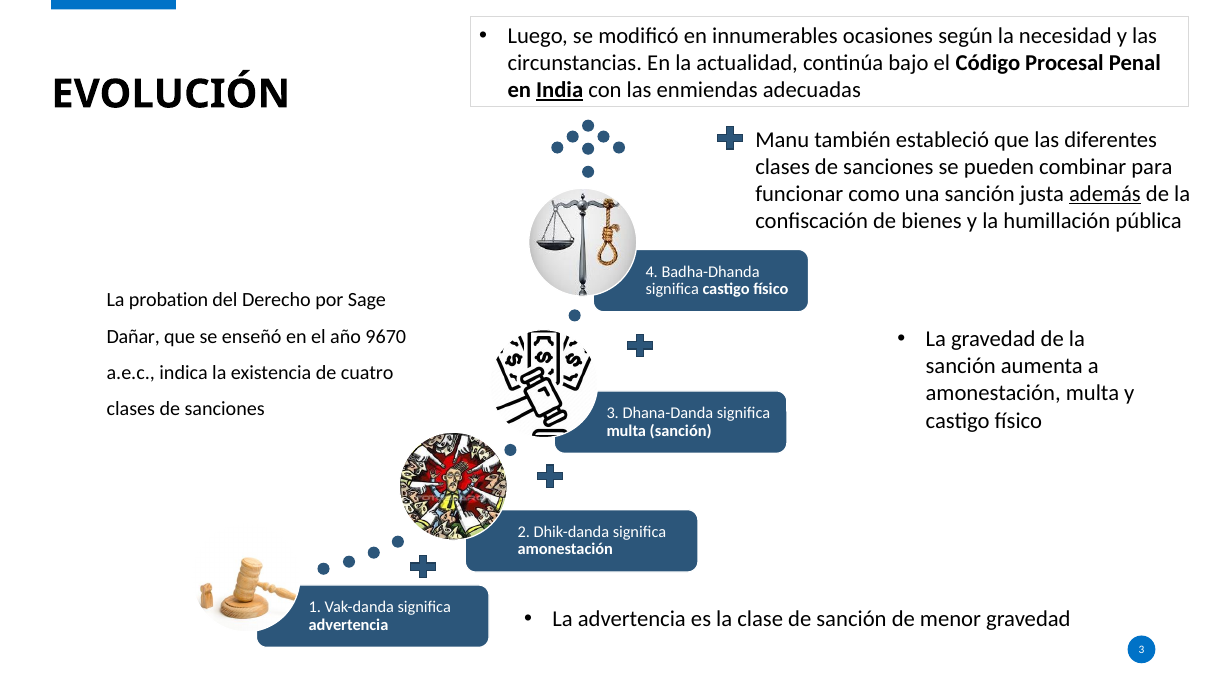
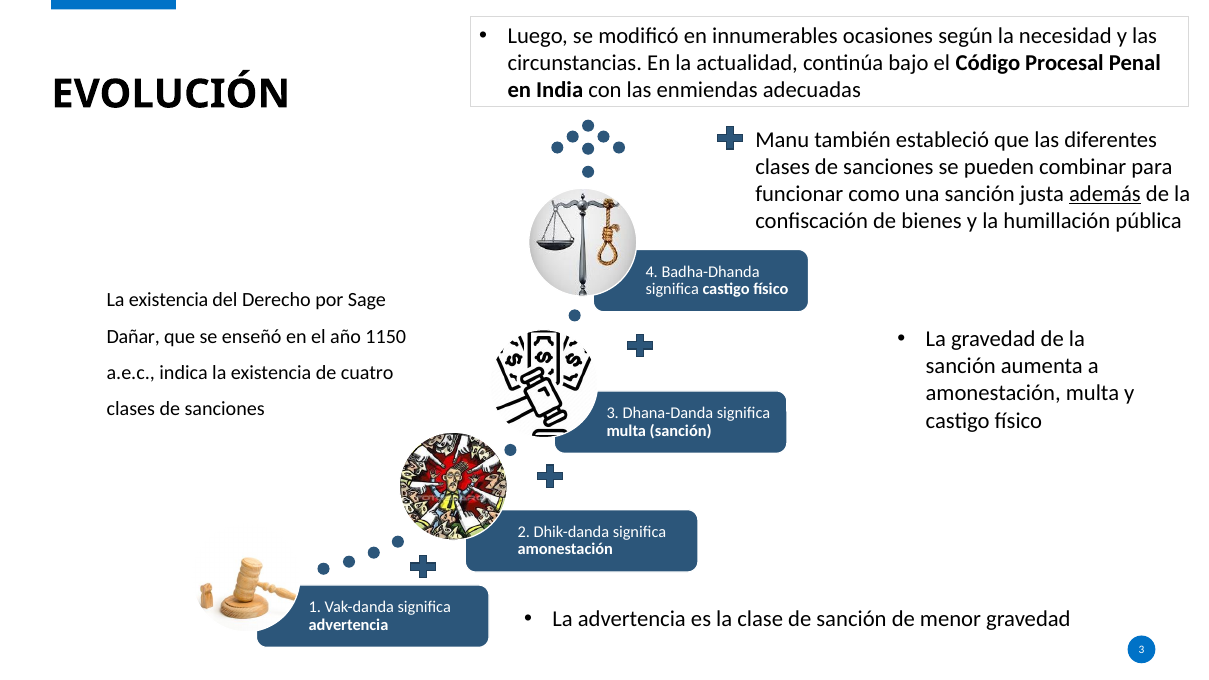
India underline: present -> none (560, 90)
probation: probation -> existencia (169, 300)
9670: 9670 -> 1150 (386, 336)
